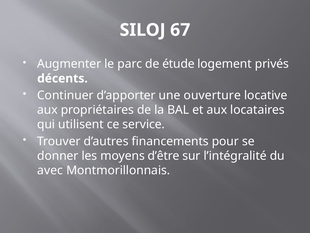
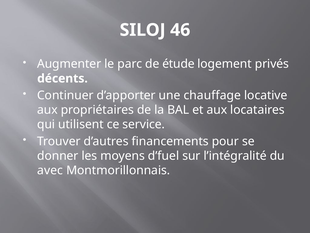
67: 67 -> 46 (180, 30)
ouverture: ouverture -> chauffage (212, 95)
d’être: d’être -> d’fuel (164, 156)
